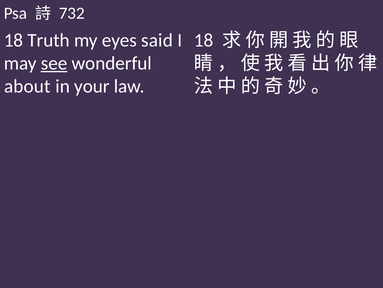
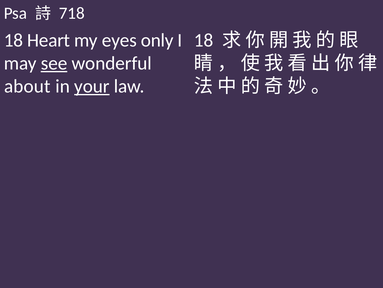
732: 732 -> 718 (72, 13)
Truth: Truth -> Heart (49, 40)
said: said -> only (157, 40)
your underline: none -> present (92, 86)
